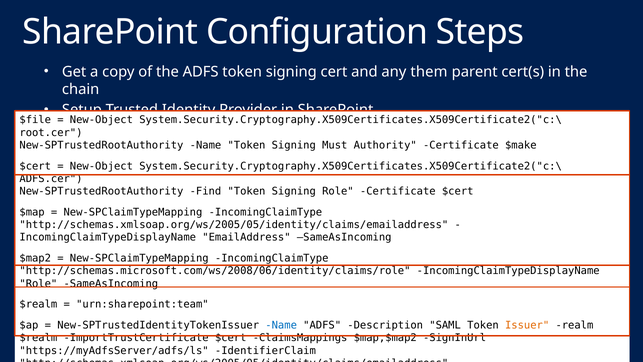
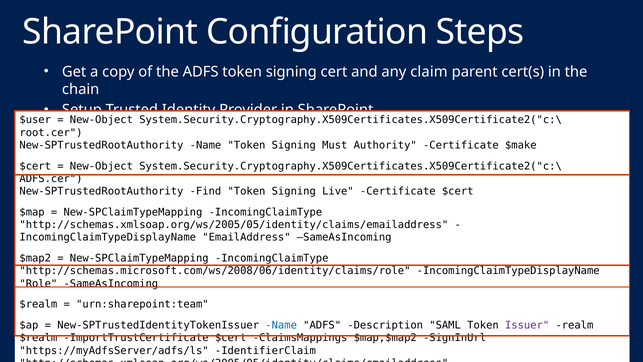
them: them -> claim (429, 72)
$file: $file -> $user (35, 120)
Signing Role: Role -> Live (338, 191)
Issuer colour: orange -> purple (527, 325)
